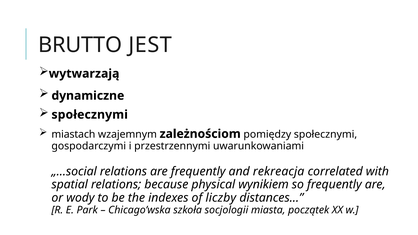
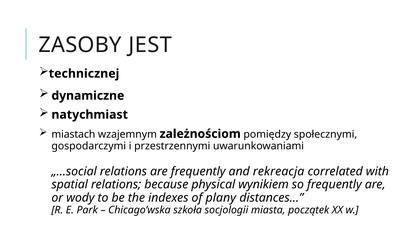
BRUTTO: BRUTTO -> ZASOBY (80, 45)
wytwarzają: wytwarzają -> technicznej (84, 74)
społecznymi: społecznymi -> natychmiast (90, 115)
liczby: liczby -> plany (221, 198)
